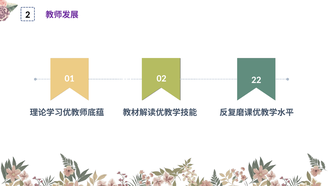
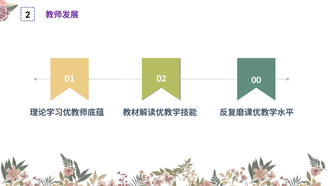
22: 22 -> 00 (256, 80)
